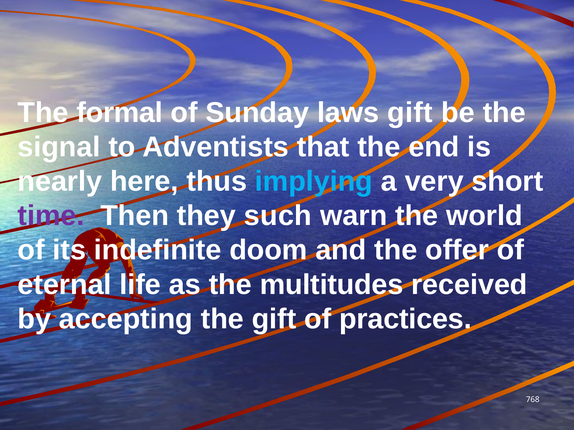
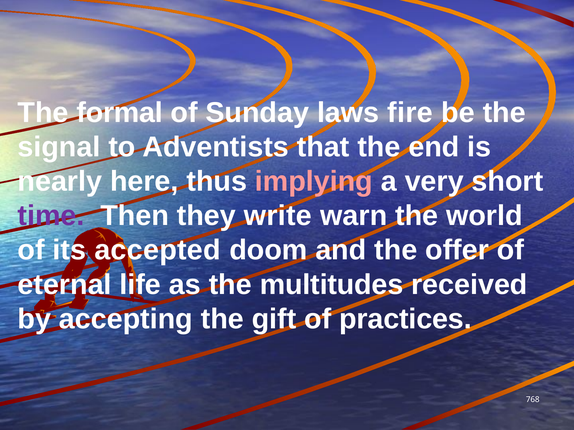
laws gift: gift -> fire (410, 113)
implying colour: light blue -> pink (314, 182)
such: such -> write (278, 216)
indefinite: indefinite -> accepted (158, 250)
